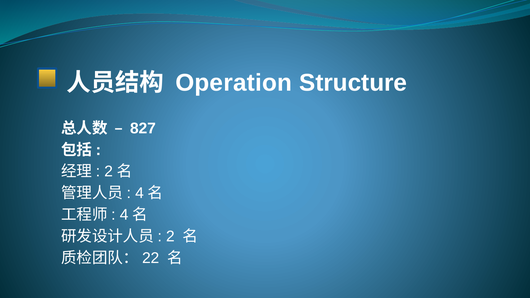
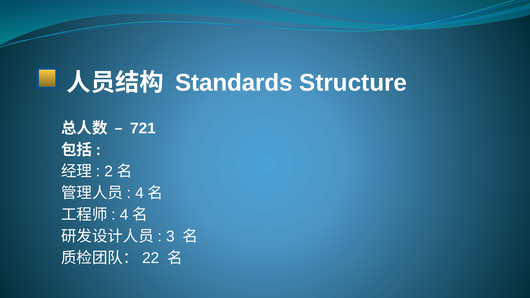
Operation: Operation -> Standards (234, 83)
827: 827 -> 721 (143, 128)
2: 2 -> 3 (170, 237)
